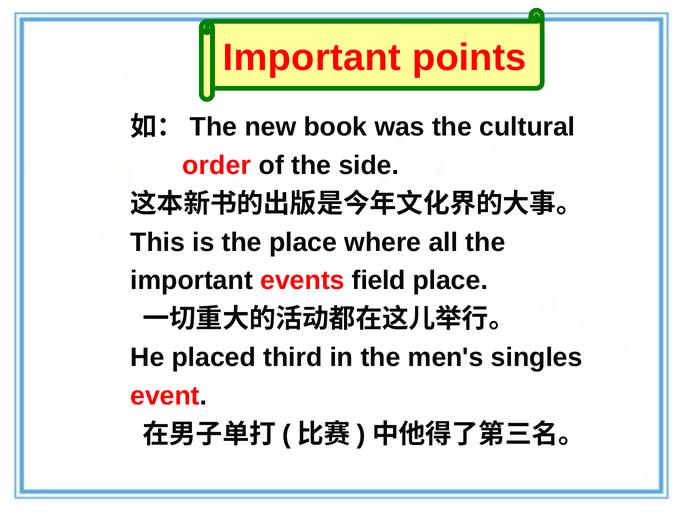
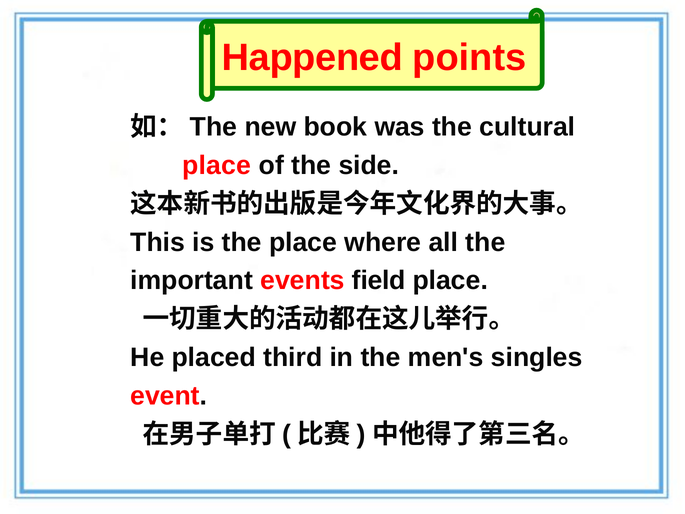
Important: Important -> Happened (312, 57)
order: order -> place (217, 165)
